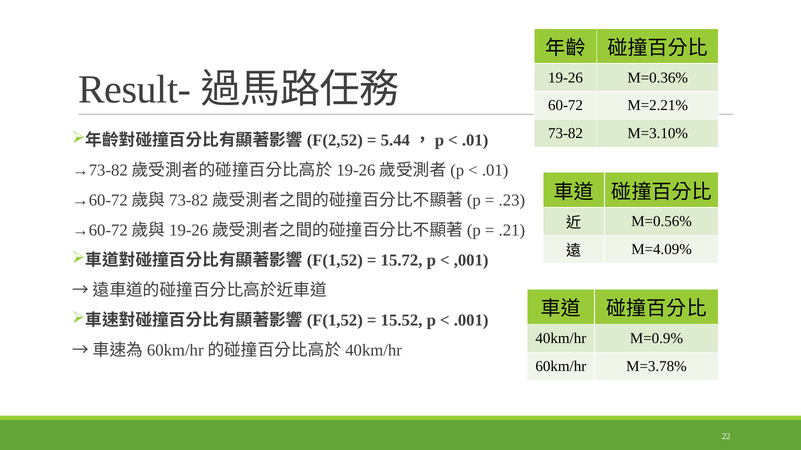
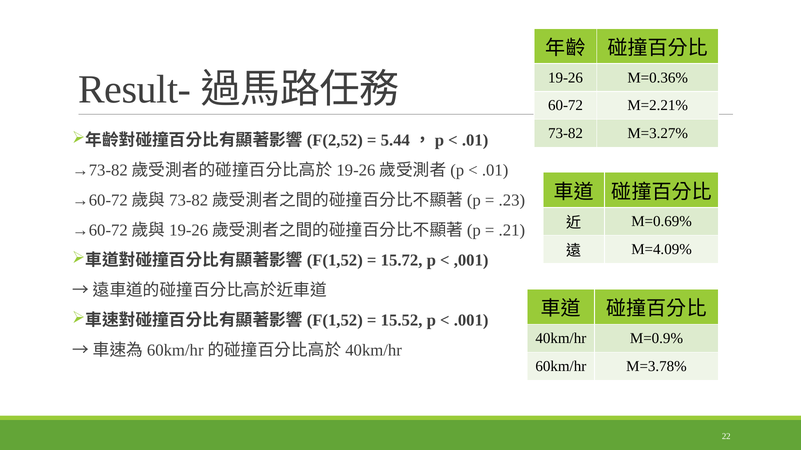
M=3.10%: M=3.10% -> M=3.27% (658, 134)
M=0.56%: M=0.56% -> M=0.69% (662, 222)
